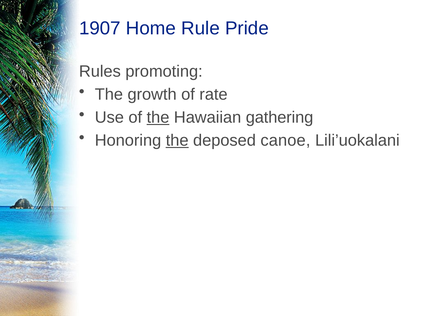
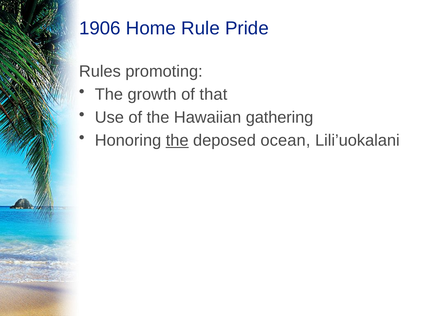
1907: 1907 -> 1906 (100, 28)
rate: rate -> that (213, 95)
the underline: present -> none (158, 118)
canoe: canoe -> ocean (285, 141)
